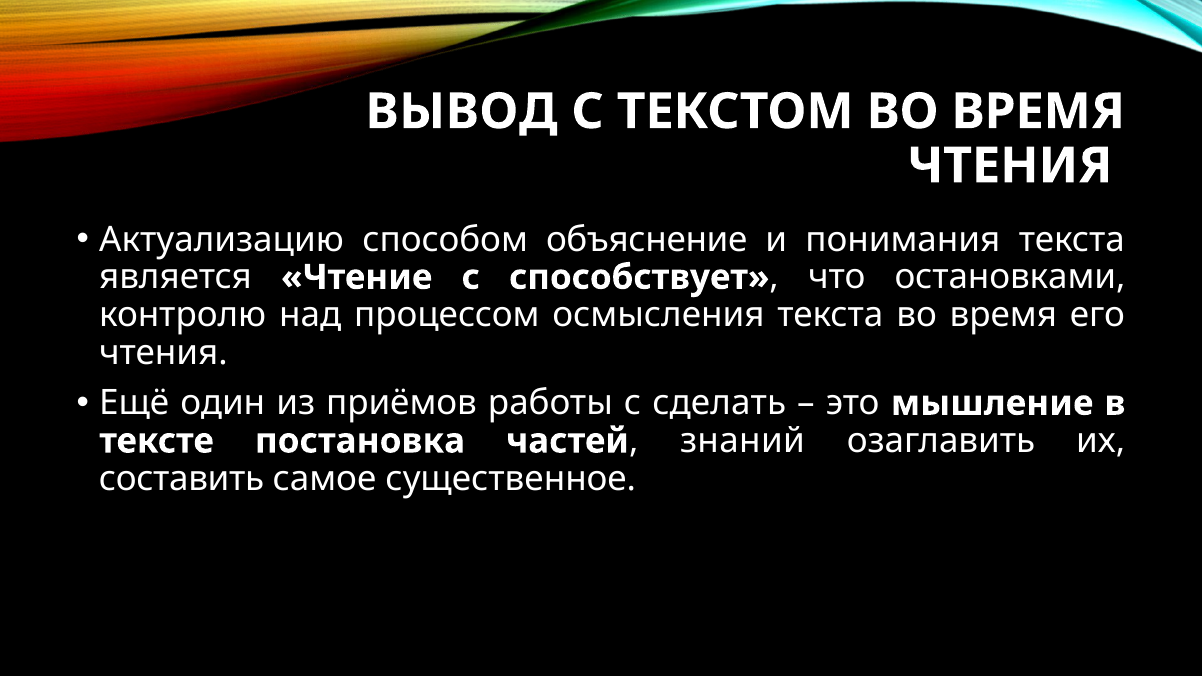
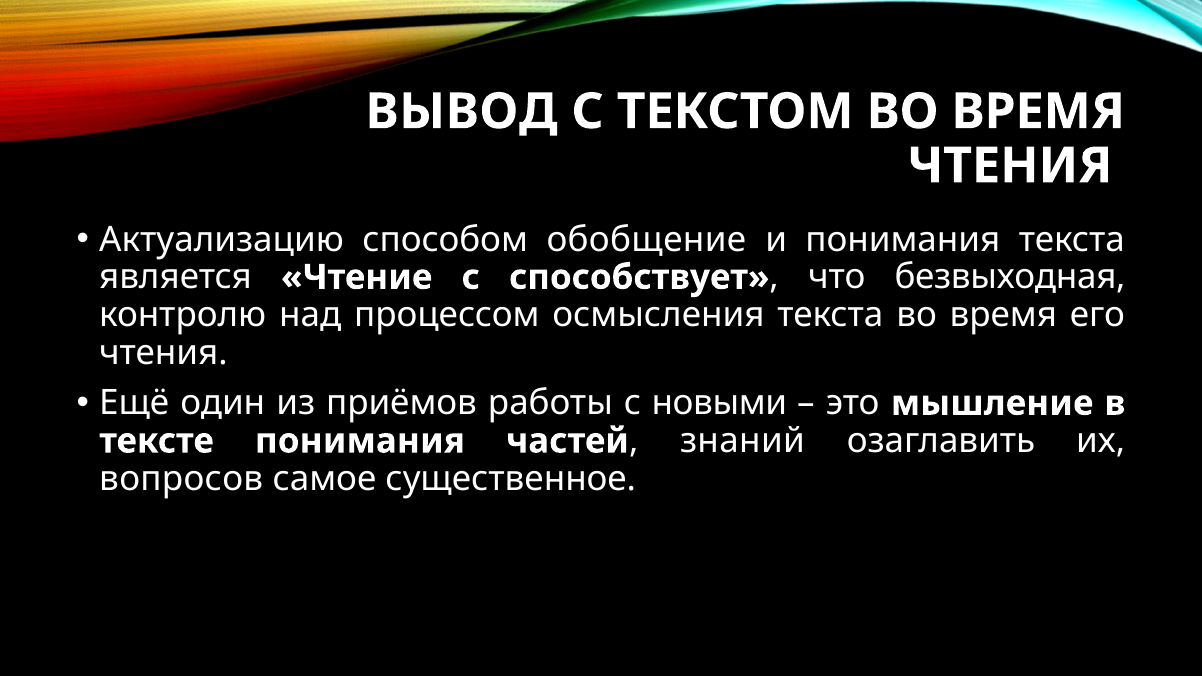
объяснение: объяснение -> обобщение (646, 240)
остановками: остановками -> безвыходная (1010, 277)
сделать: сделать -> новыми (719, 403)
тексте постановка: постановка -> понимания (360, 441)
составить: составить -> вопросов (181, 479)
